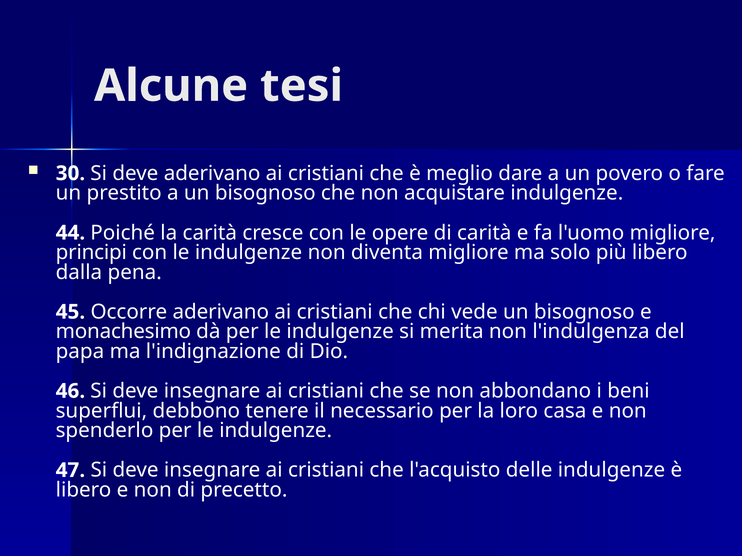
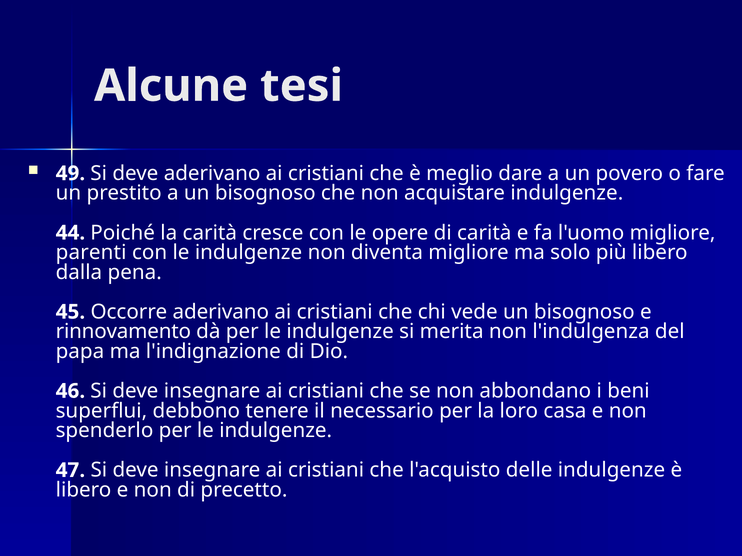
30: 30 -> 49 (70, 173)
principi: principi -> parenti (91, 253)
monachesimo: monachesimo -> rinnovamento (123, 332)
